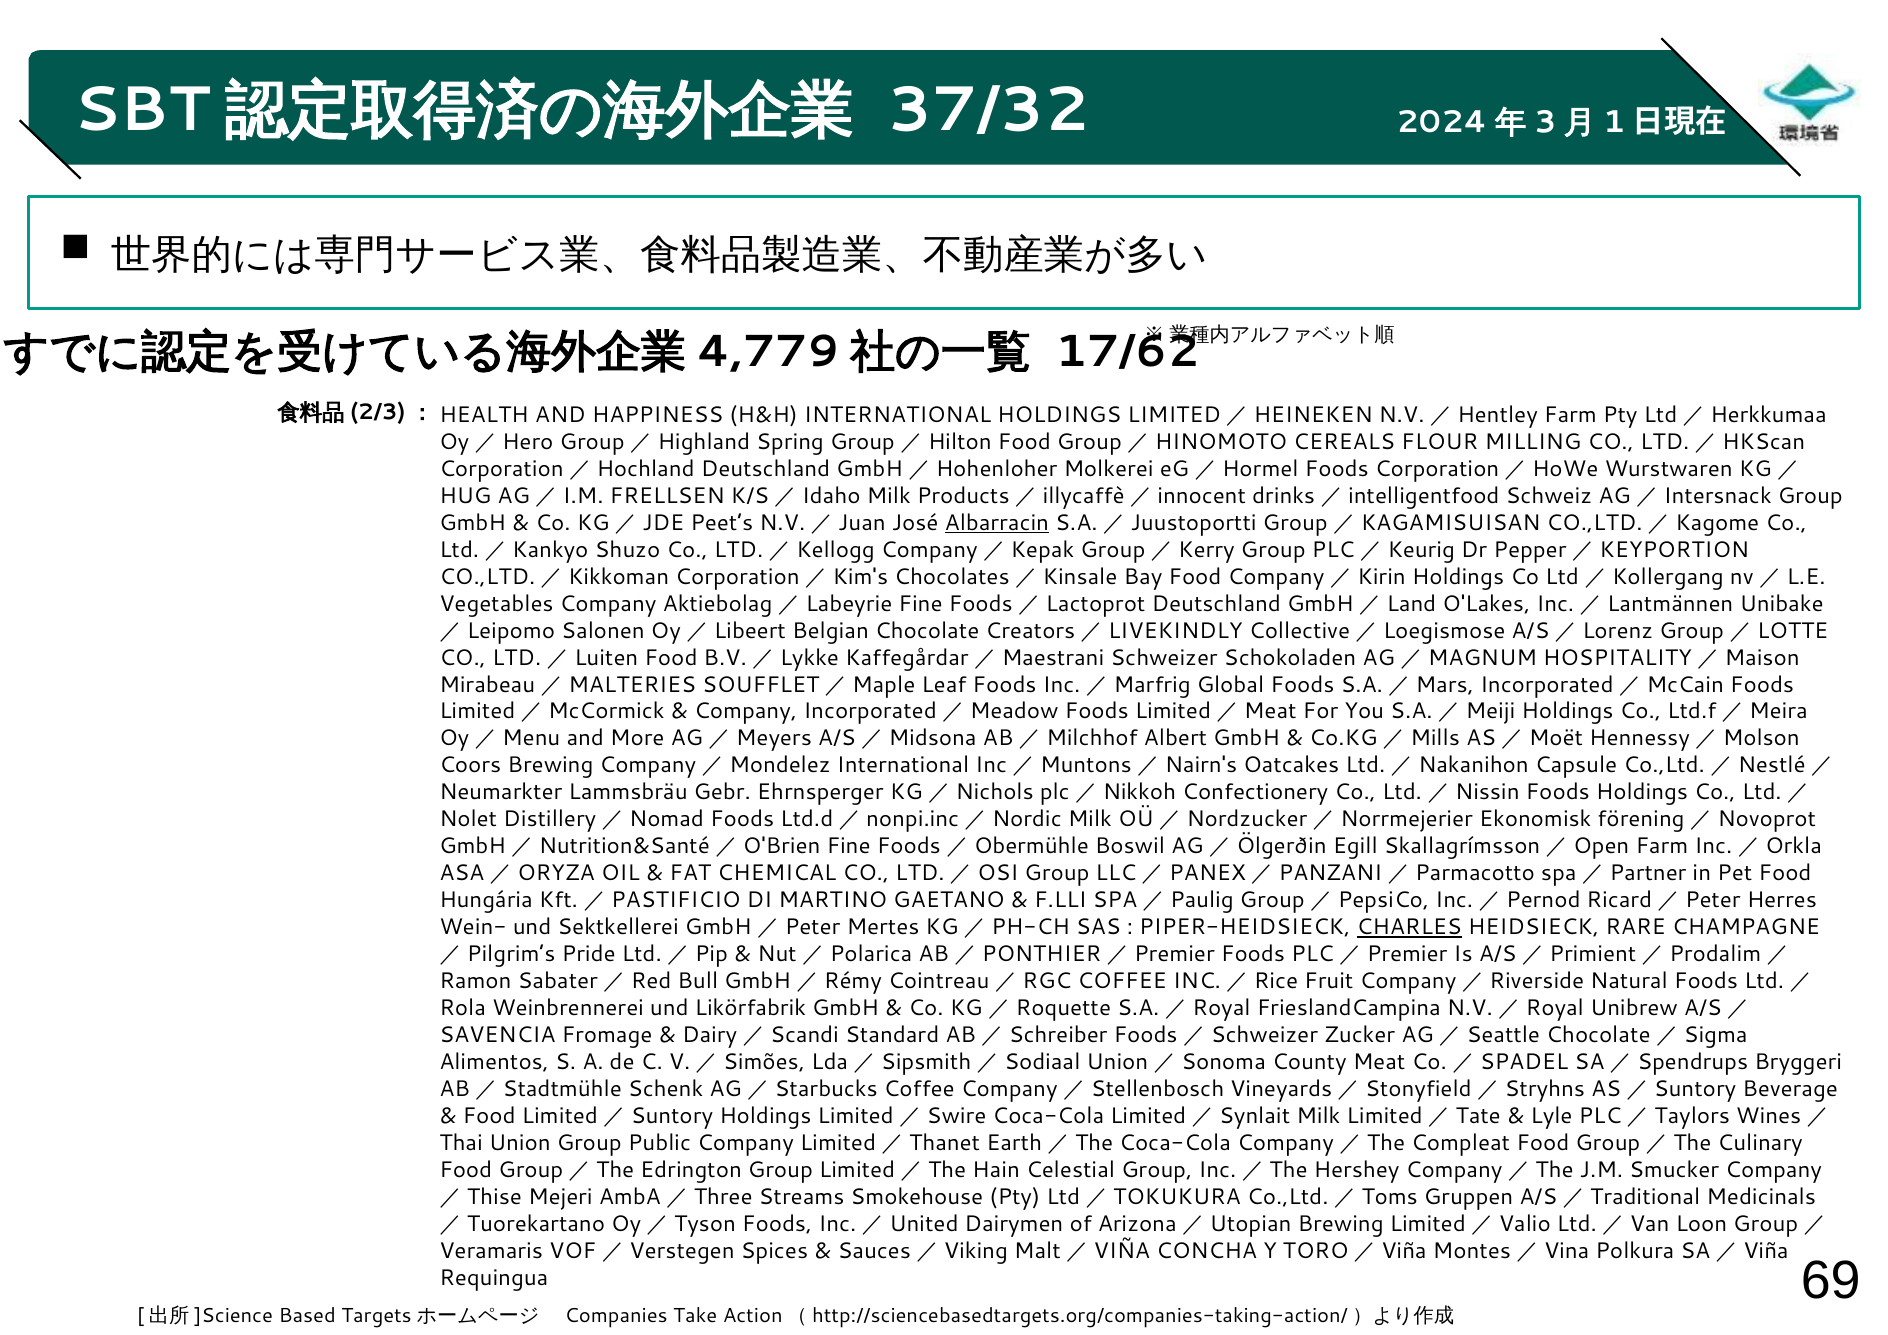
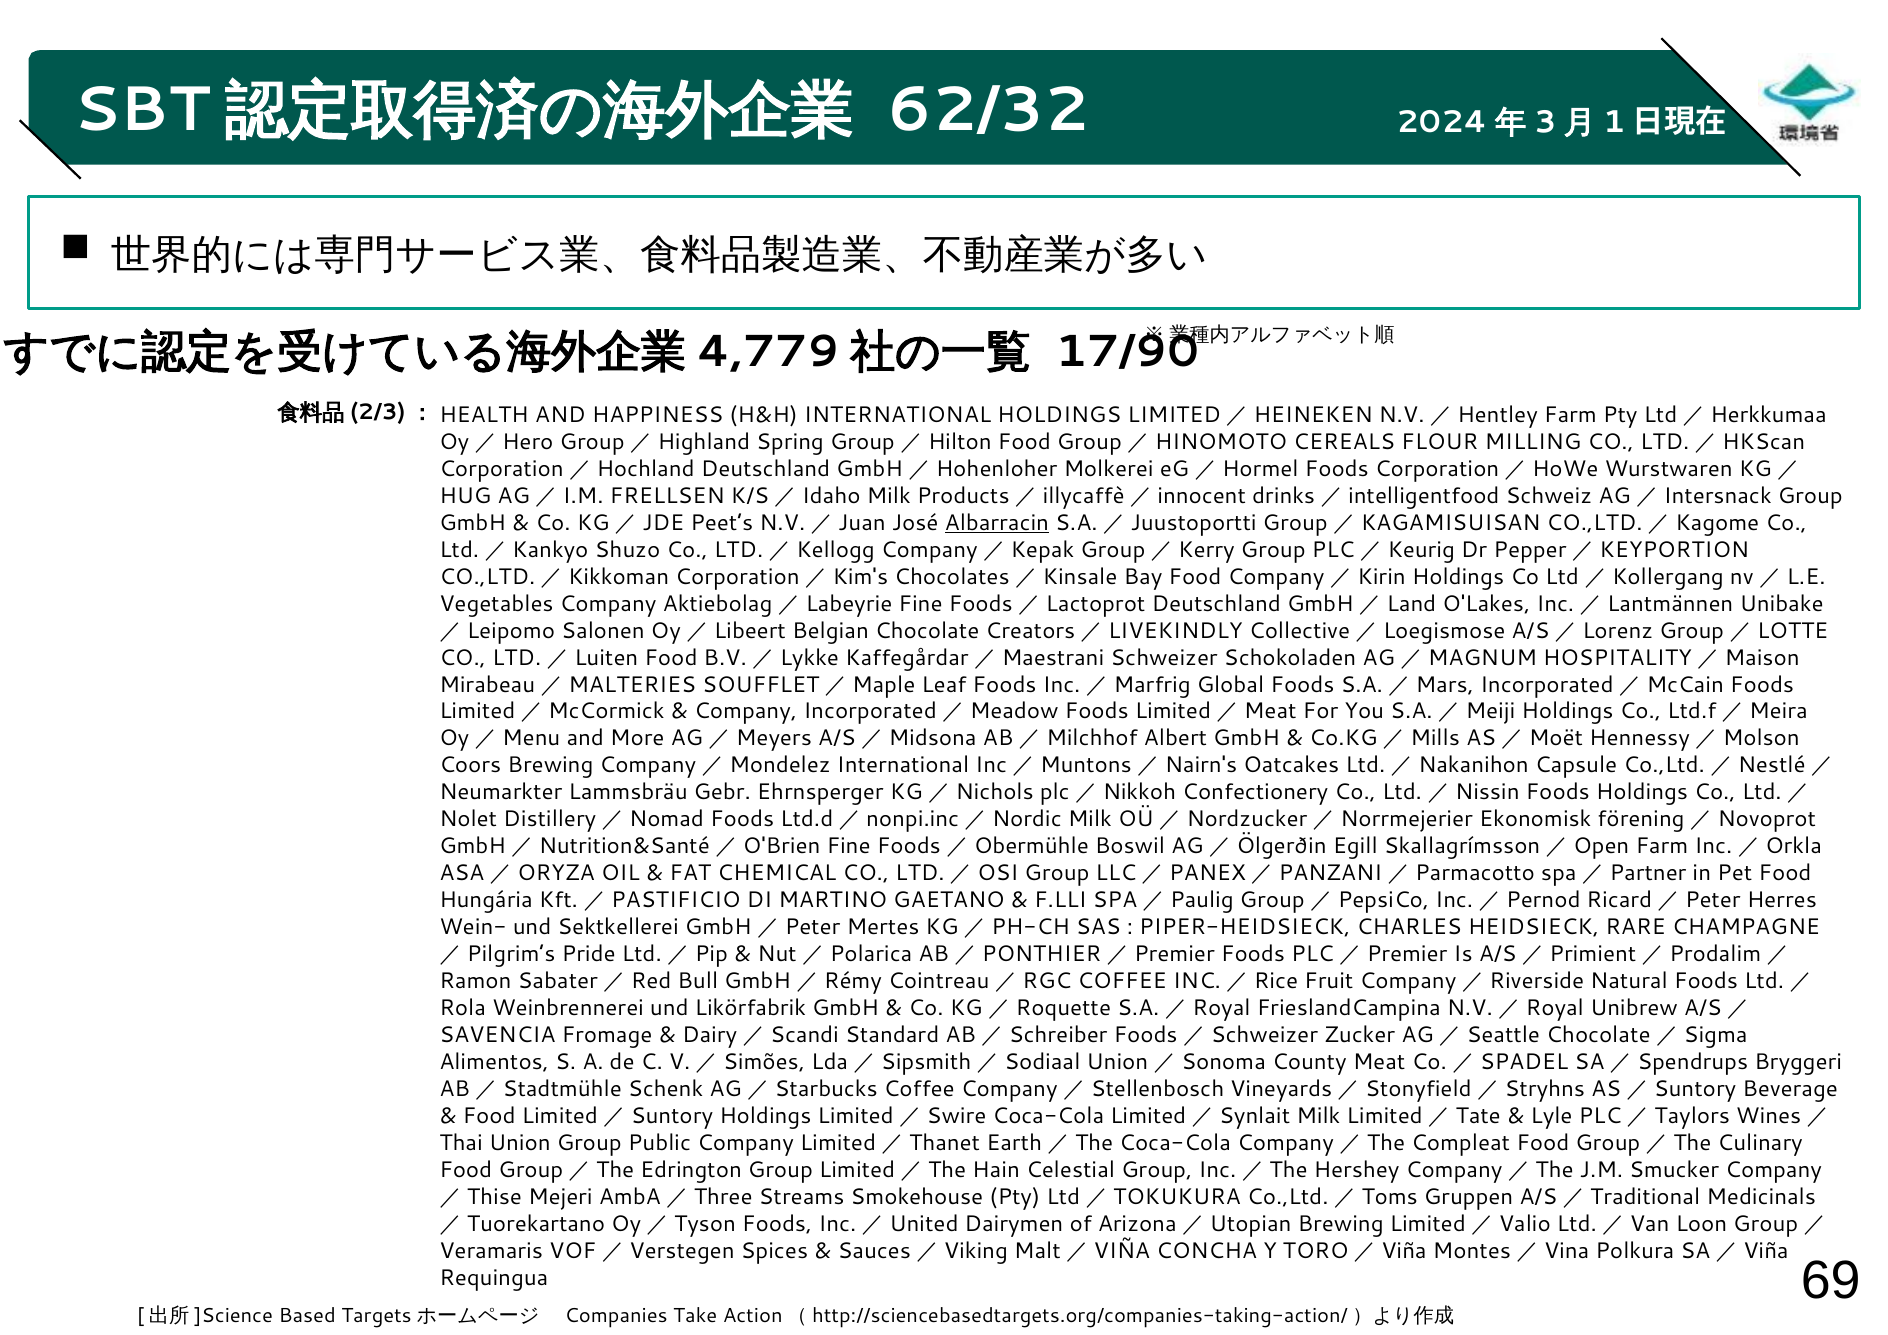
37/32: 37/32 -> 62/32 (988, 110)
17/62: 17/62 -> 17/90 (1127, 352)
CHARLES underline: present -> none (1409, 927)
